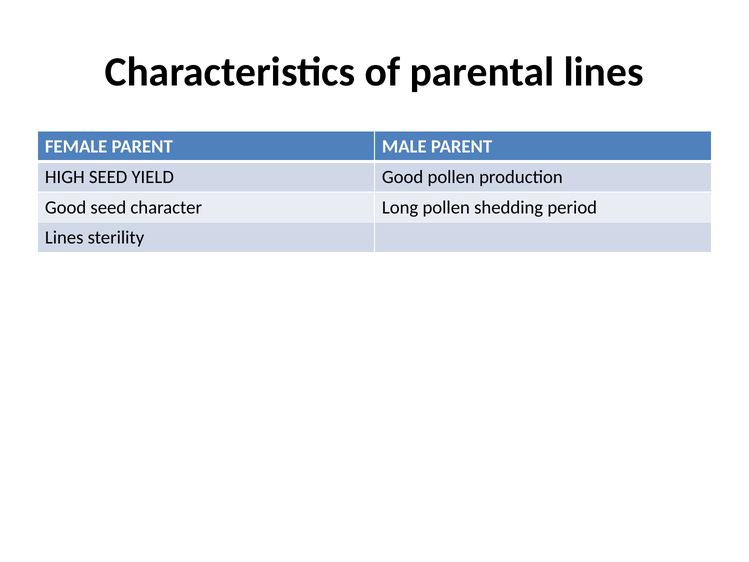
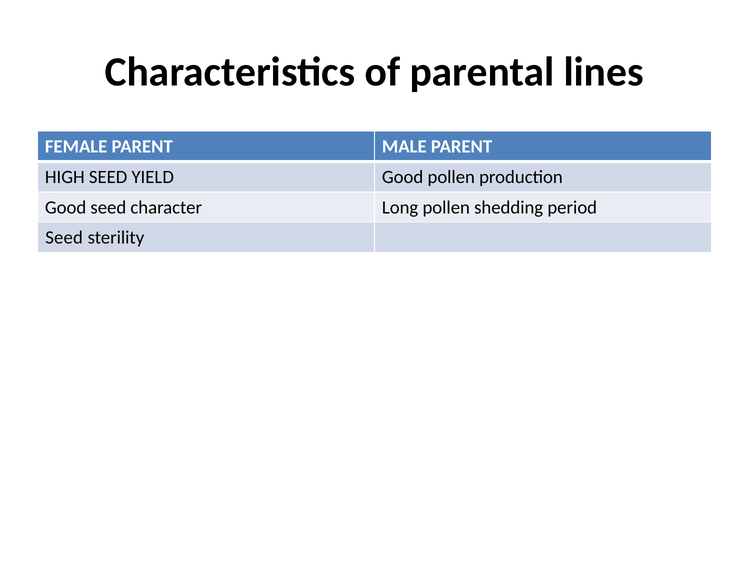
Lines: Lines -> Seed (64, 238)
